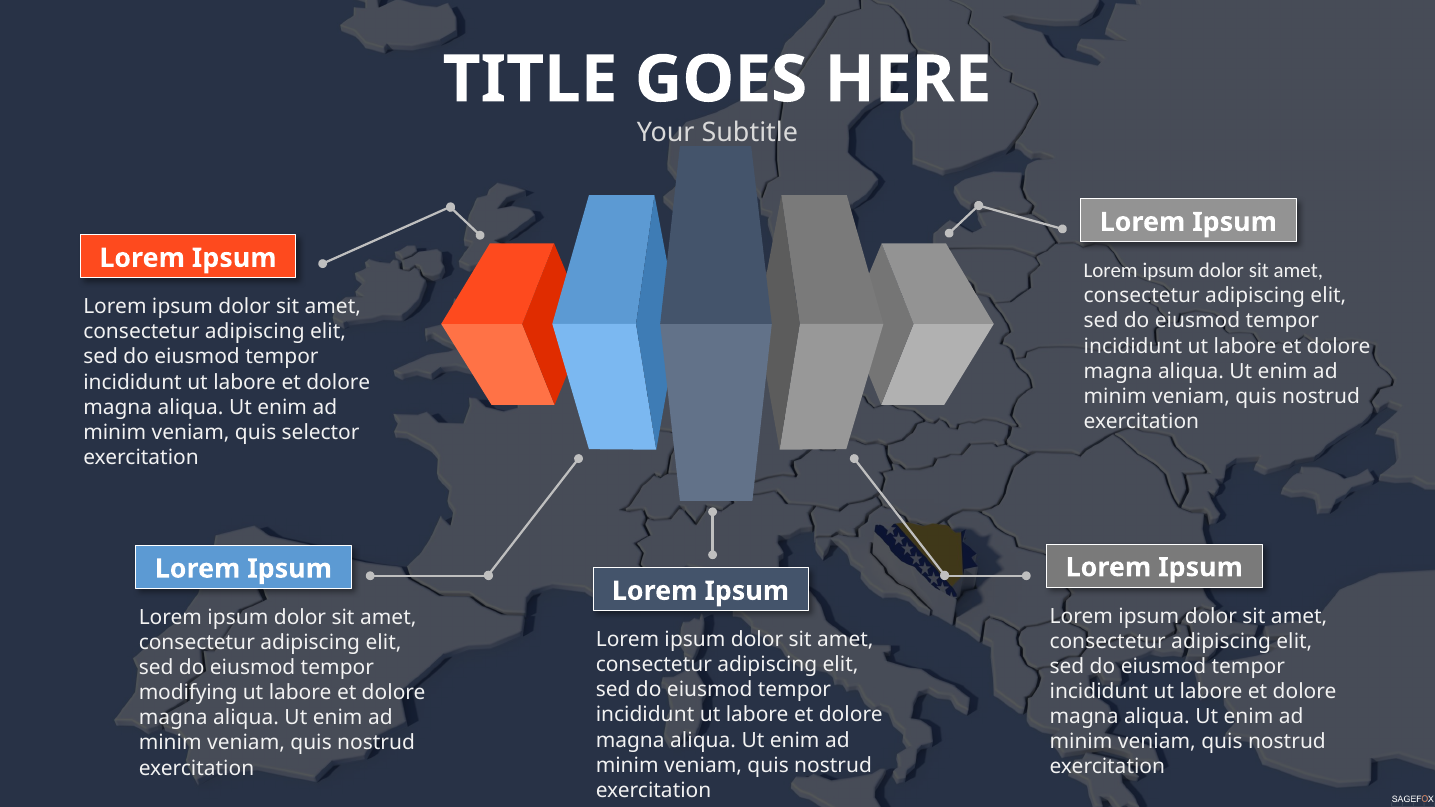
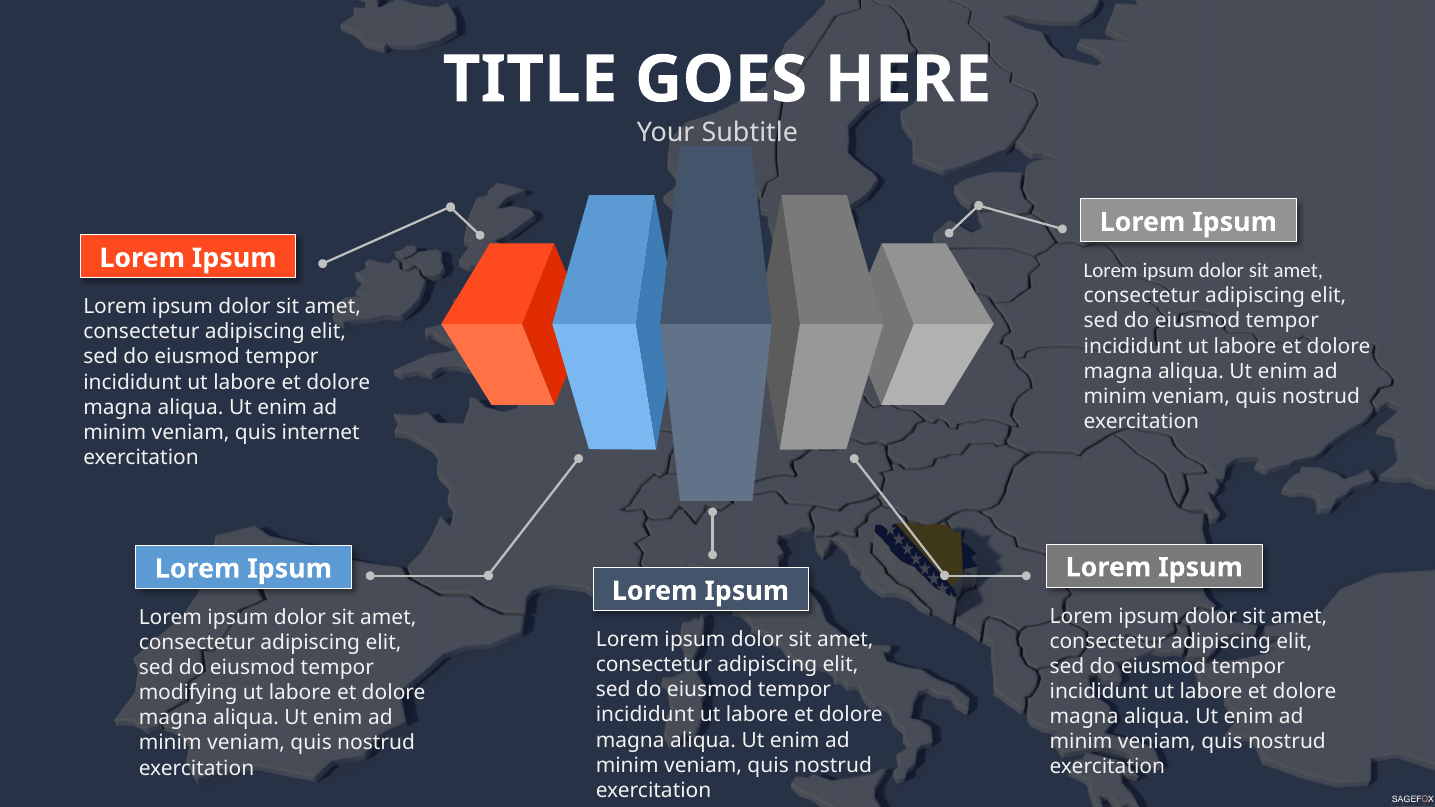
selector: selector -> internet (321, 432)
